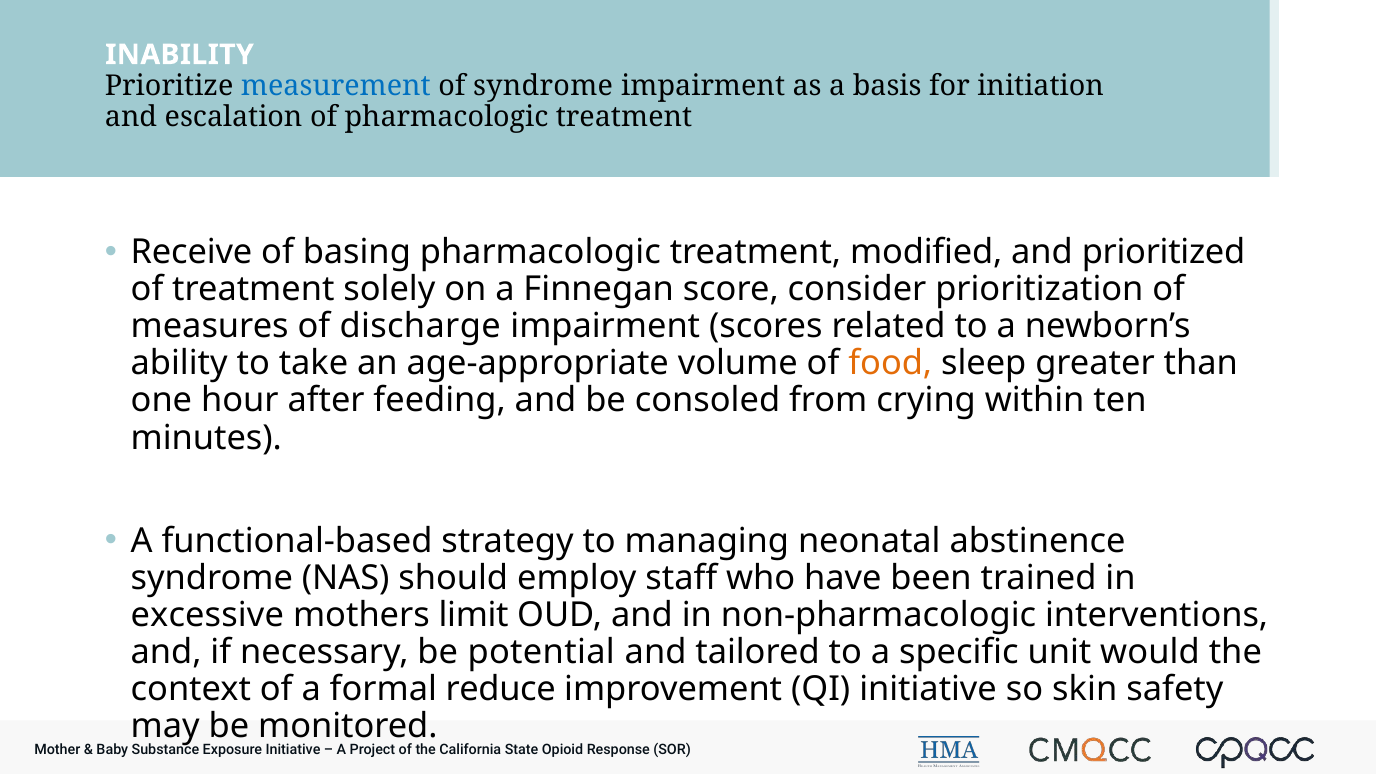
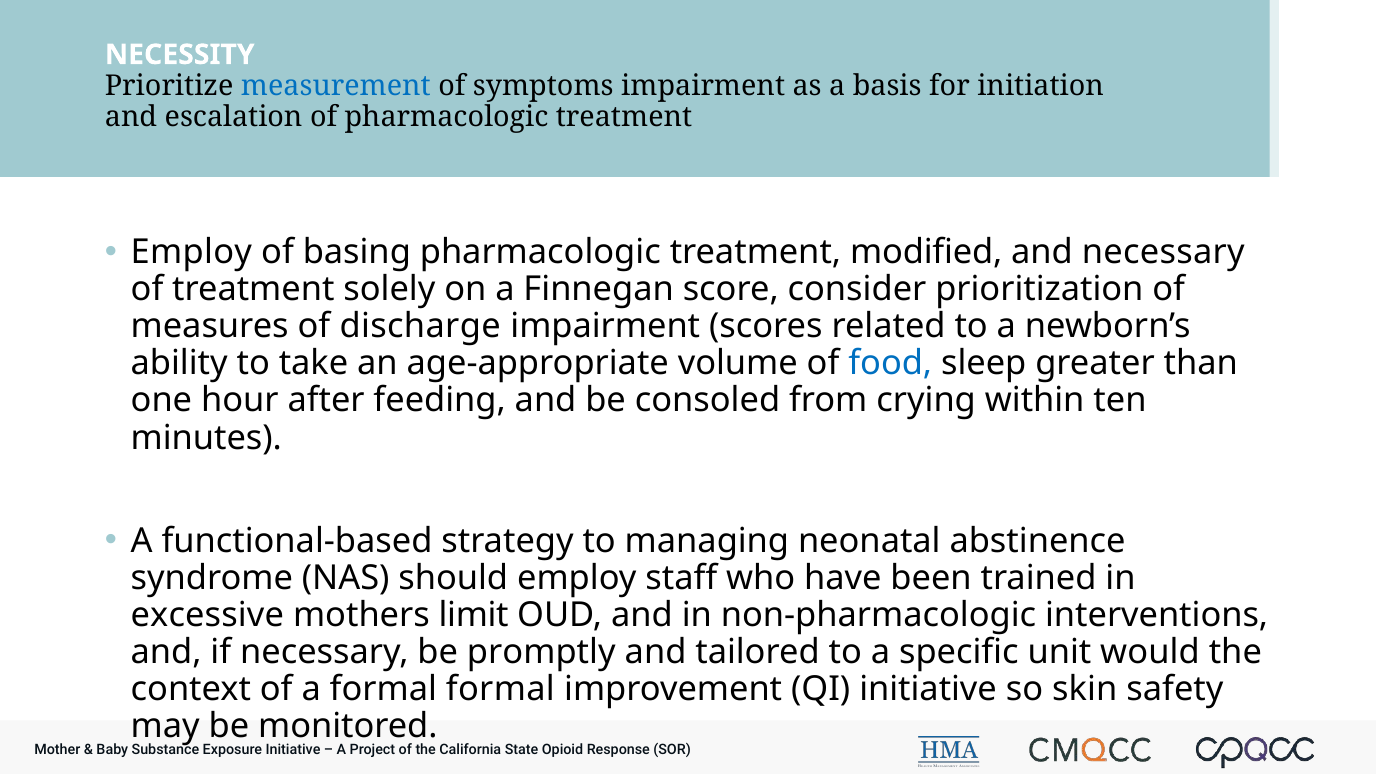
INABILITY: INABILITY -> NECESSITY (180, 55)
of syndrome: syndrome -> symptoms (543, 86)
Receive: Receive -> Employ (191, 252)
and prioritized: prioritized -> necessary (1163, 252)
food colour: orange -> blue (890, 363)
potential: potential -> promptly (541, 652)
formal reduce: reduce -> formal (500, 689)
